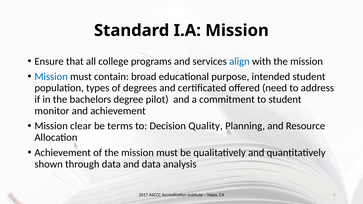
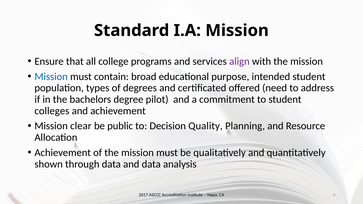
align colour: blue -> purple (239, 61)
monitor: monitor -> colleges (52, 111)
terms: terms -> public (120, 126)
